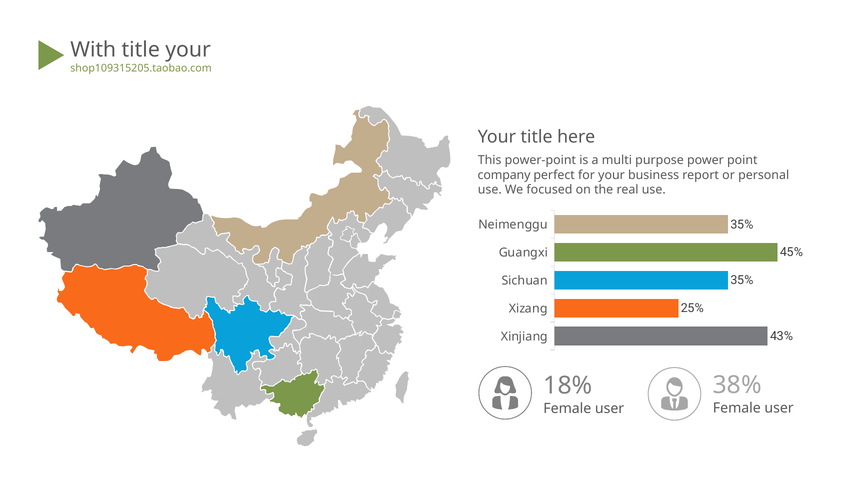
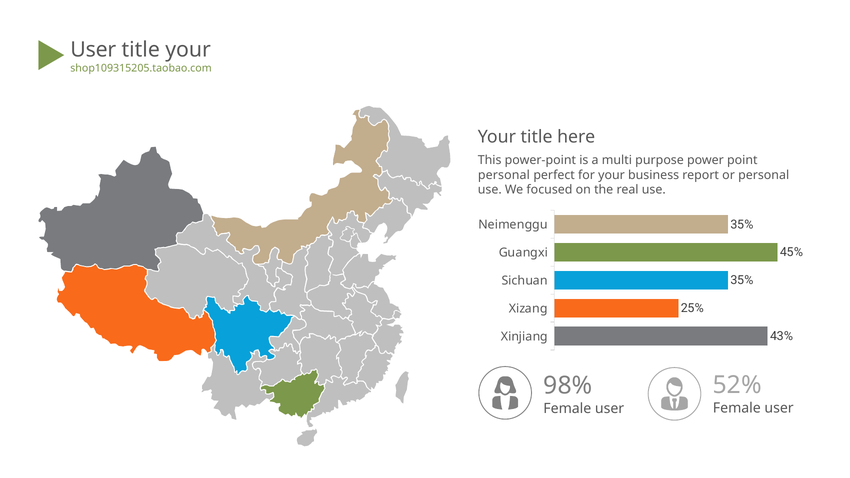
With: With -> User (93, 50)
company: company -> personal (504, 175)
38%: 38% -> 52% (737, 385)
18%: 18% -> 98% (568, 386)
